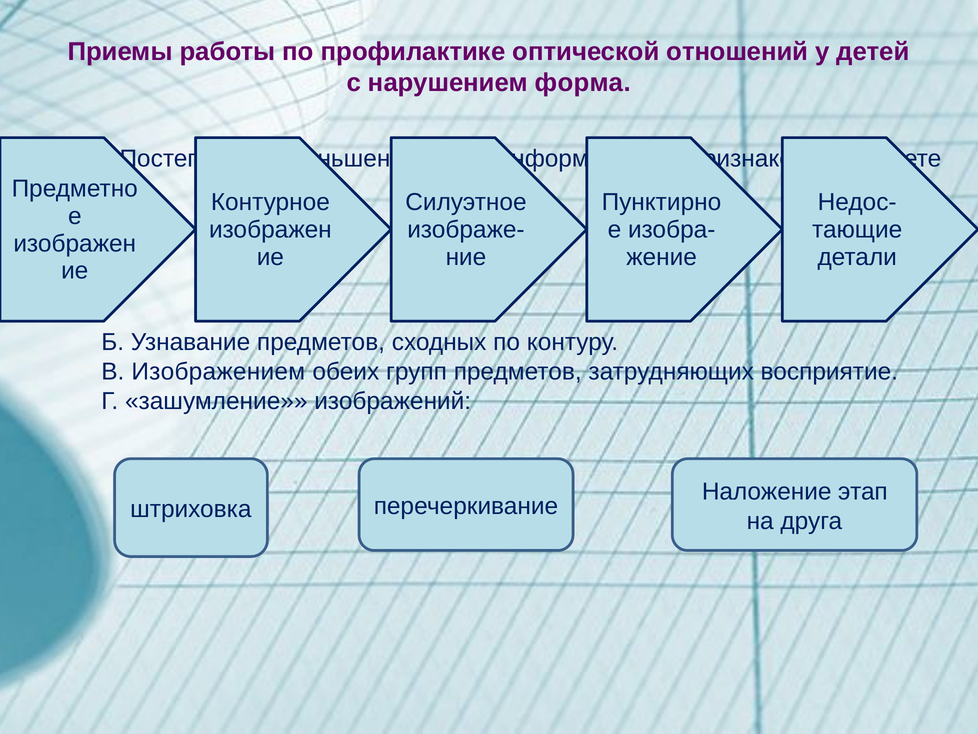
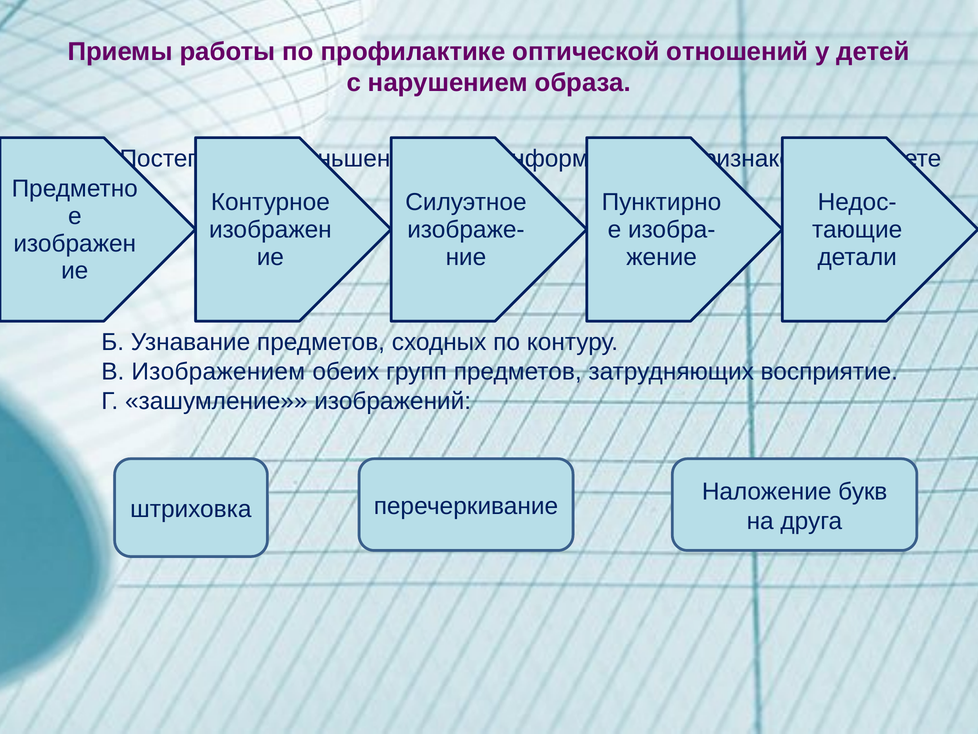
форма: форма -> образа (583, 82)
этап: этап -> букв (863, 491)
